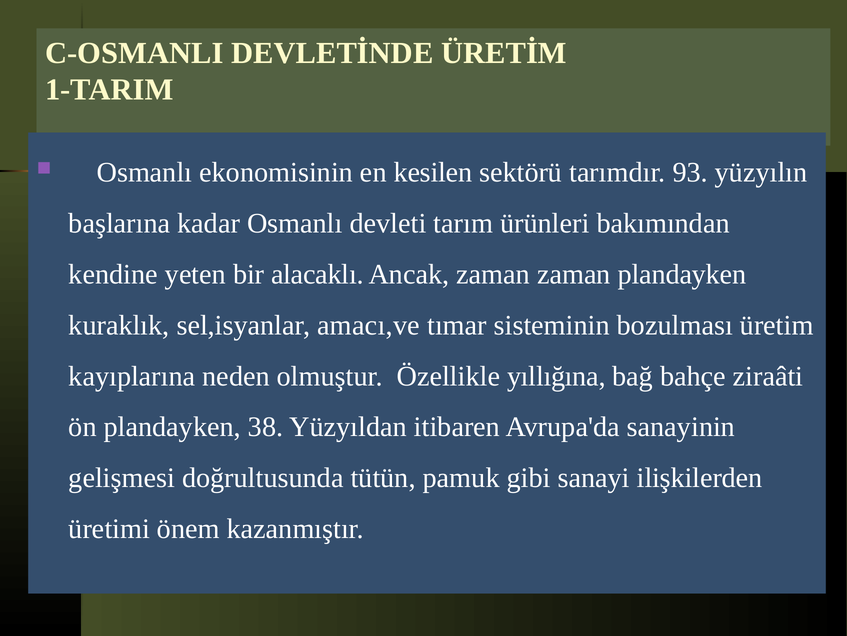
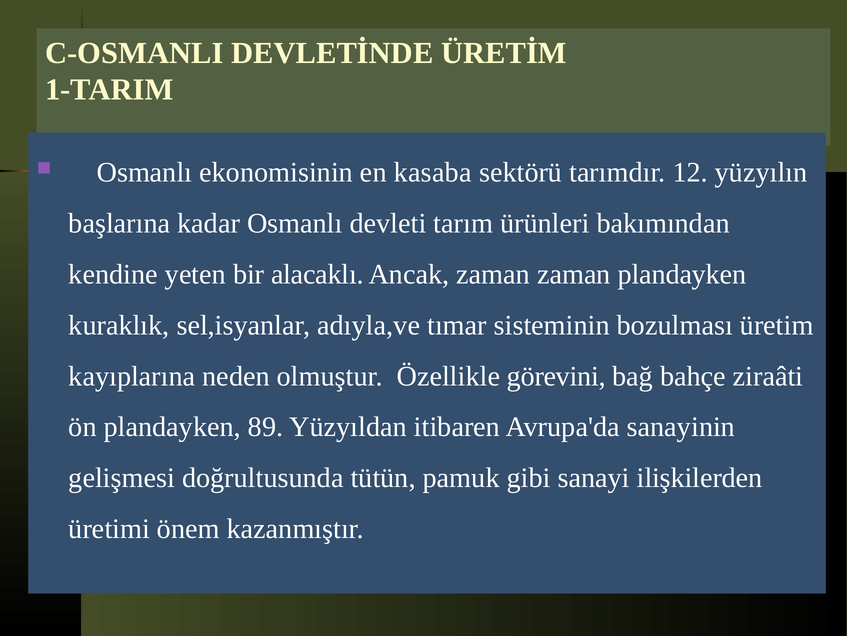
kesilen: kesilen -> kasaba (433, 172)
93: 93 -> 12 (690, 172)
amacı,ve: amacı,ve -> adıyla,ve (369, 325)
yıllığına: yıllığına -> görevini (556, 376)
38: 38 -> 89 (266, 427)
